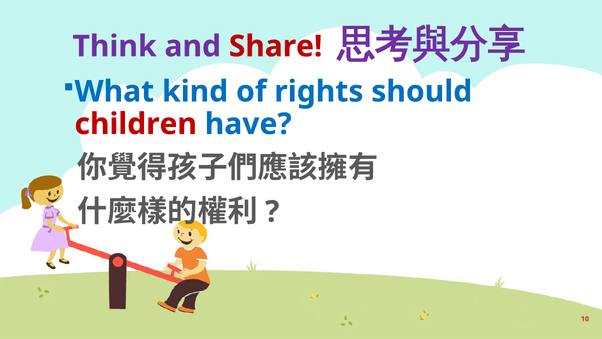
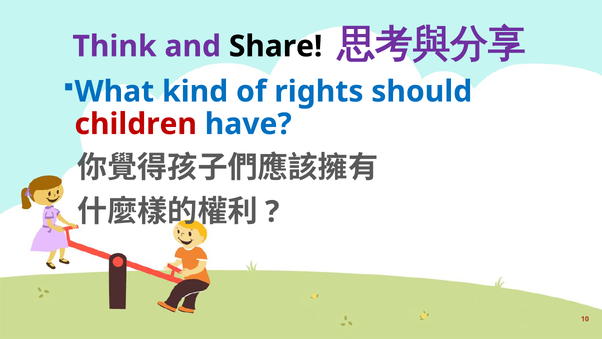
Share colour: red -> black (276, 46)
